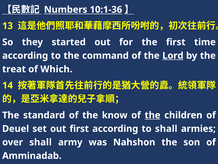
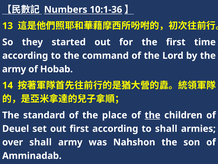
Lord underline: present -> none (173, 55)
treat: treat -> army (14, 69)
Which: Which -> Hobab (56, 69)
know: know -> place (115, 115)
